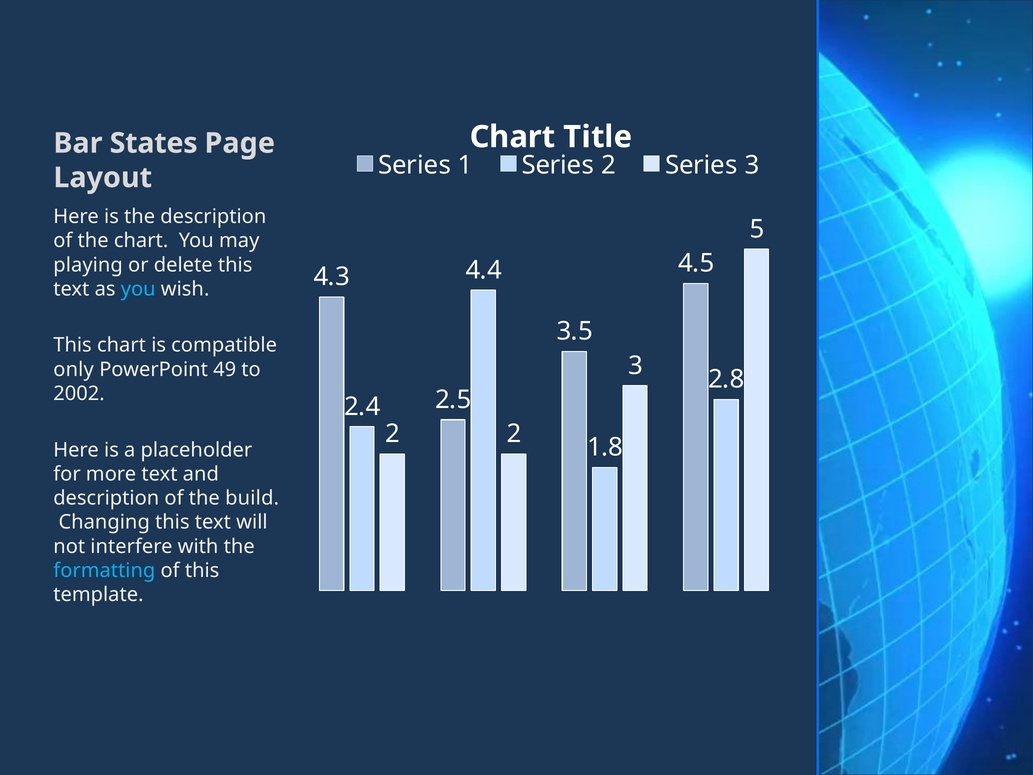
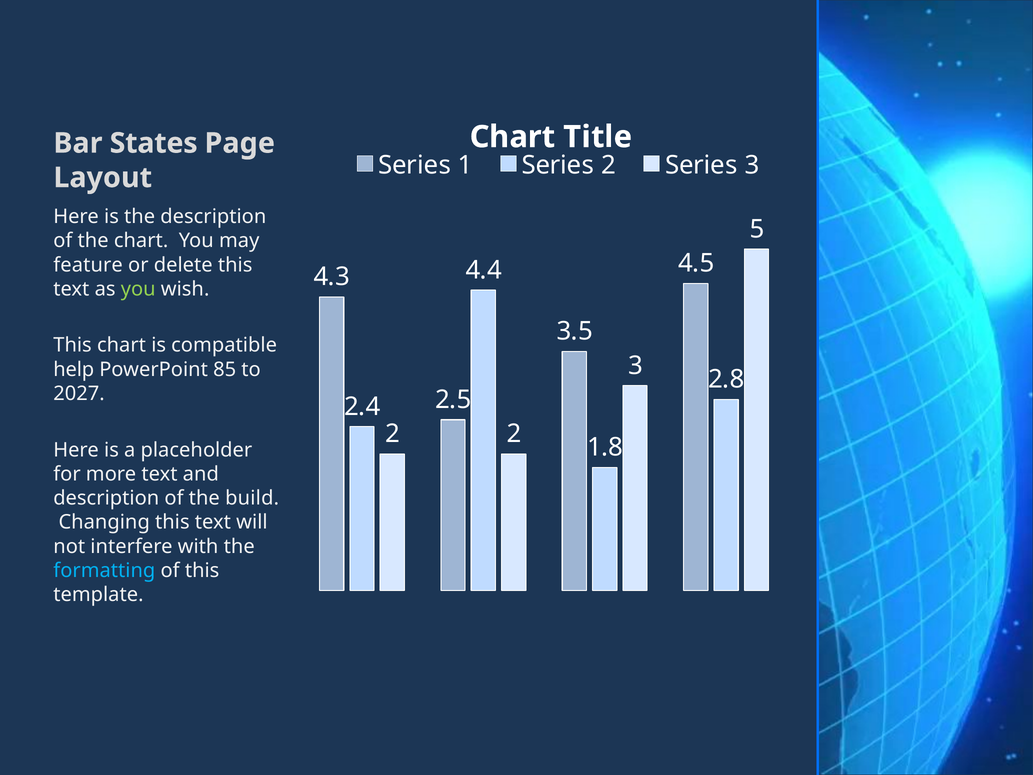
playing: playing -> feature (88, 265)
you colour: light blue -> light green (138, 289)
only: only -> help (74, 369)
49: 49 -> 85 (225, 369)
2002: 2002 -> 2027 (79, 393)
